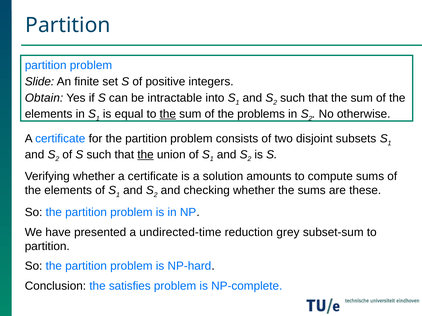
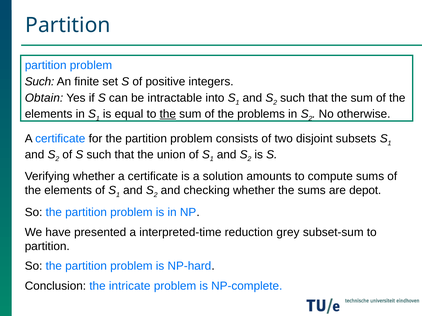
Slide: Slide -> Such (40, 82)
the underline: present -> none (146, 155)
these: these -> depot (365, 191)
undirected-time: undirected-time -> interpreted-time (180, 233)
satisfies: satisfies -> intricate (130, 286)
